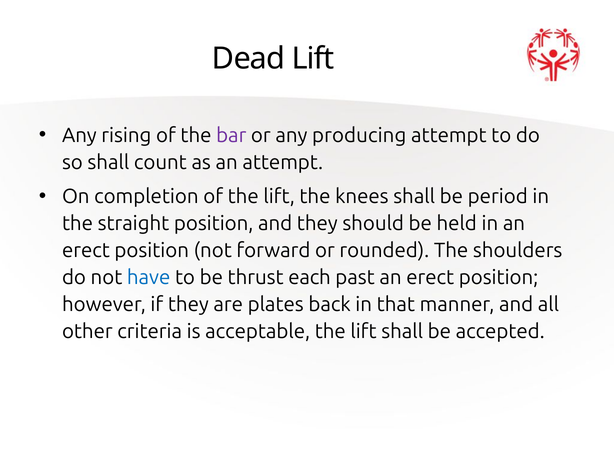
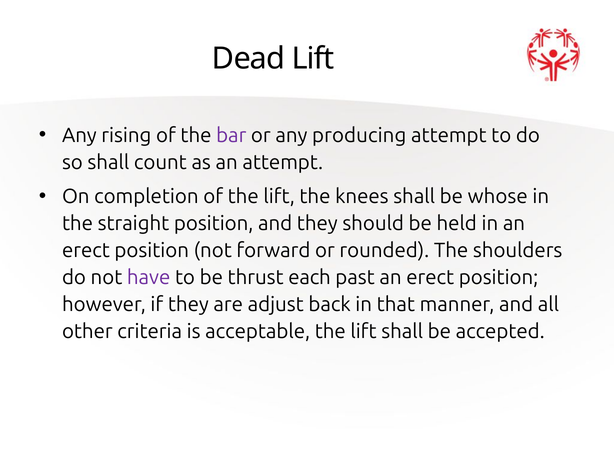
period: period -> whose (498, 197)
have colour: blue -> purple (149, 278)
plates: plates -> adjust (276, 305)
